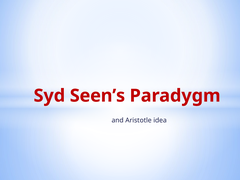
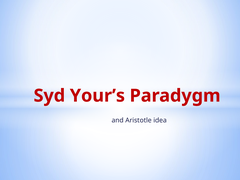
Seen’s: Seen’s -> Your’s (97, 96)
